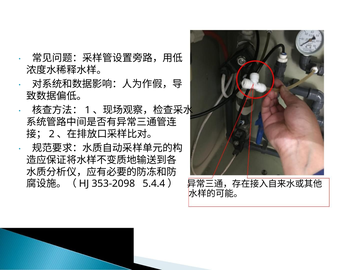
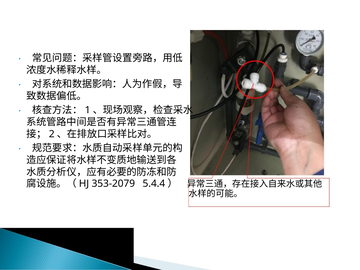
353-2098: 353-2098 -> 353-2079 (113, 184)
